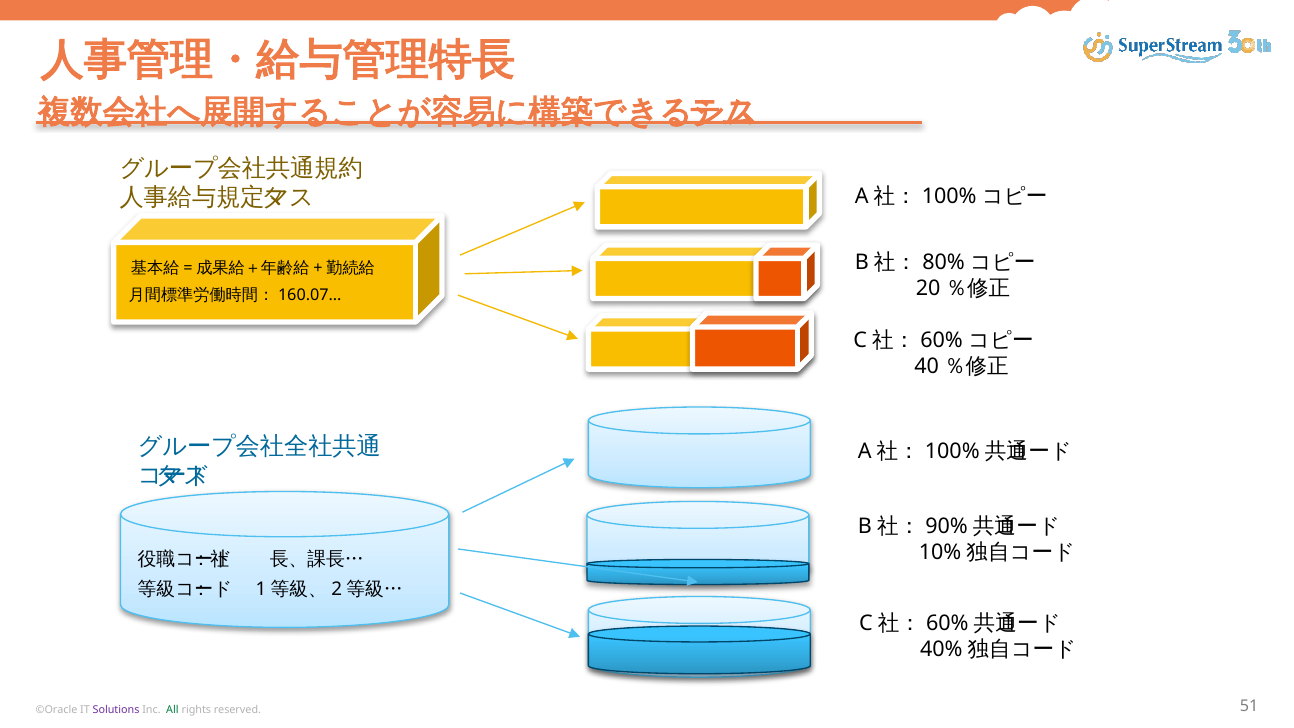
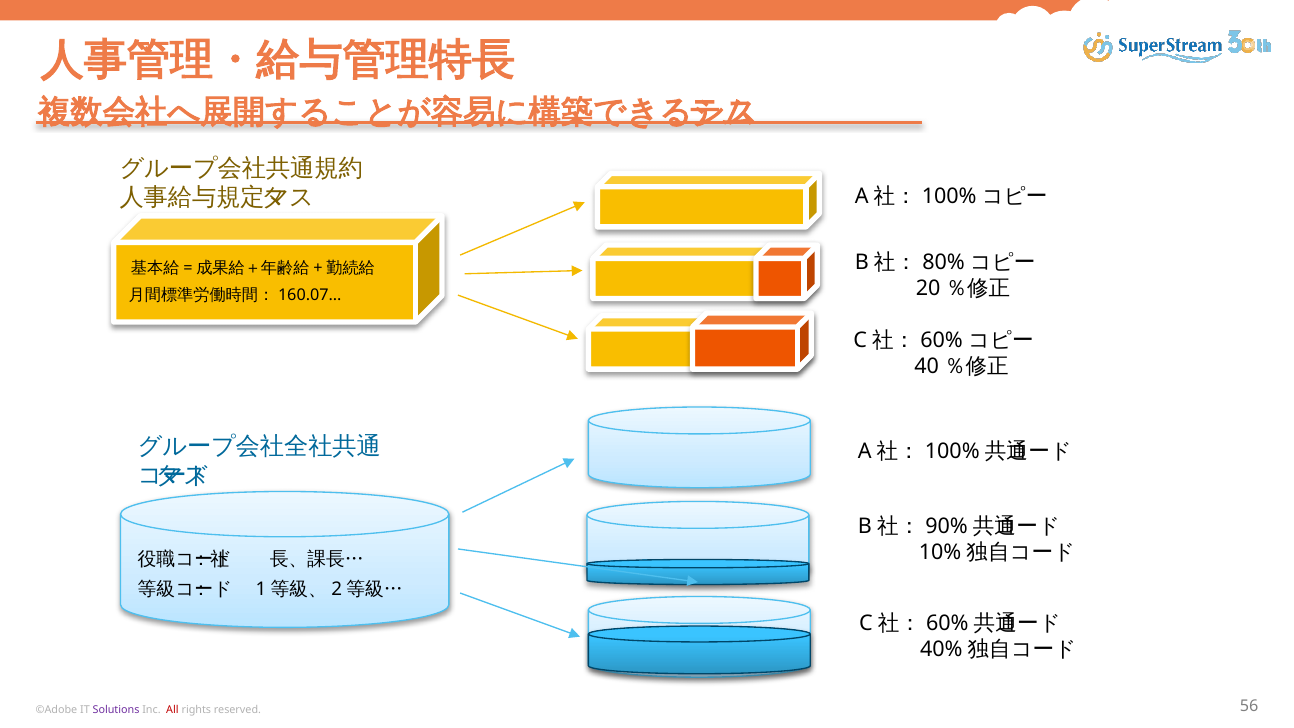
©Oracle: ©Oracle -> ©Adobe (56, 710)
All colour: green -> red (172, 710)
51: 51 -> 56 (1249, 706)
